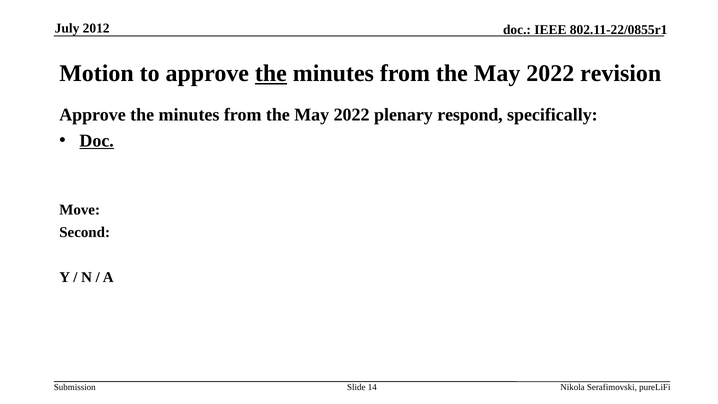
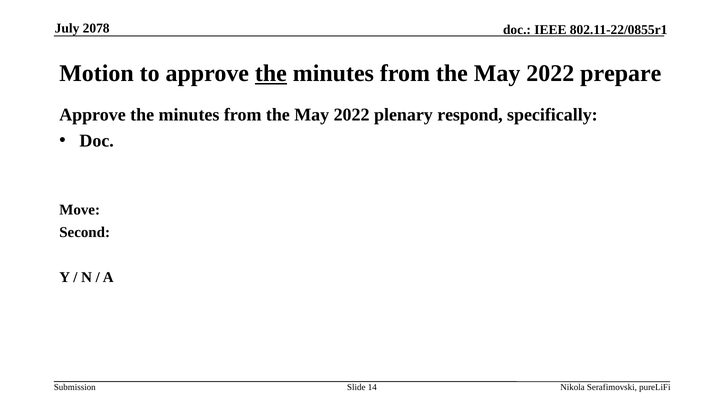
2012: 2012 -> 2078 (96, 29)
revision: revision -> prepare (621, 73)
Doc underline: present -> none (97, 141)
